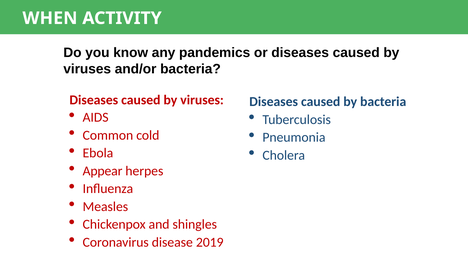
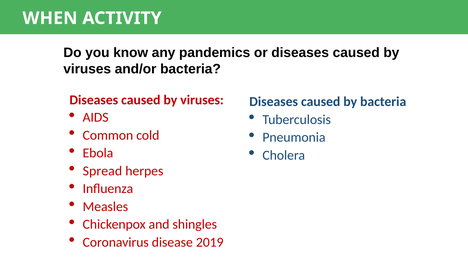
Appear: Appear -> Spread (102, 171)
